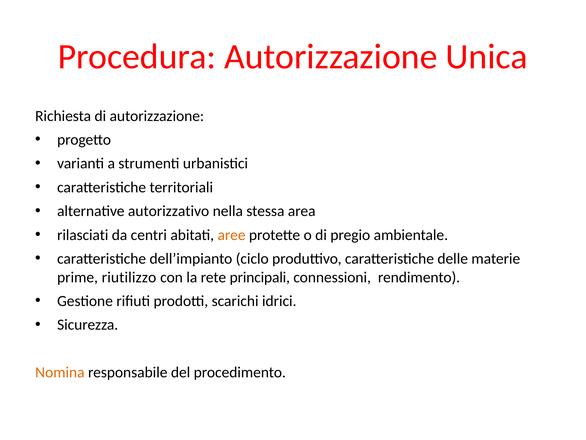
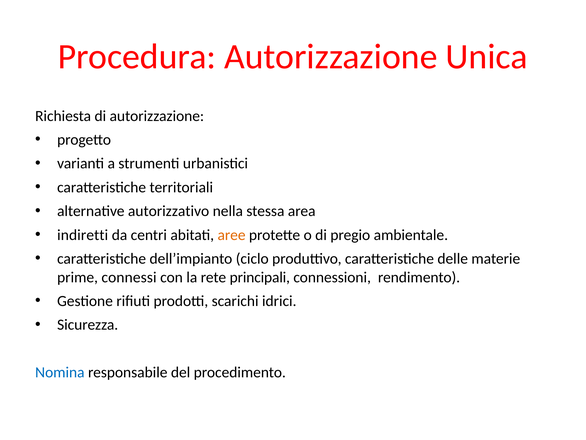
rilasciati: rilasciati -> indiretti (83, 235)
riutilizzo: riutilizzo -> connessi (129, 277)
Nomina colour: orange -> blue (60, 372)
